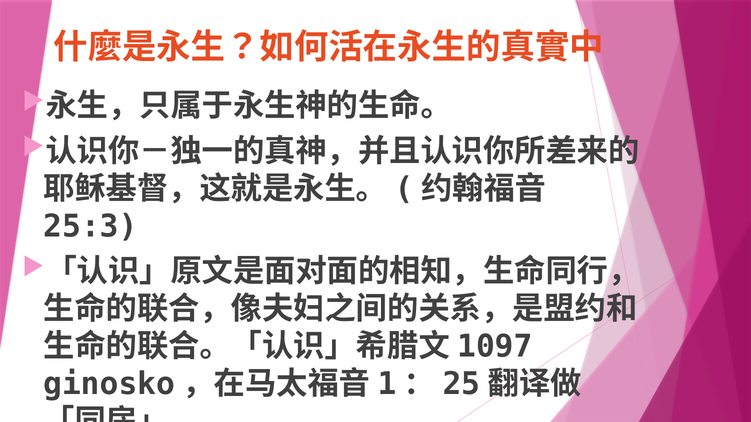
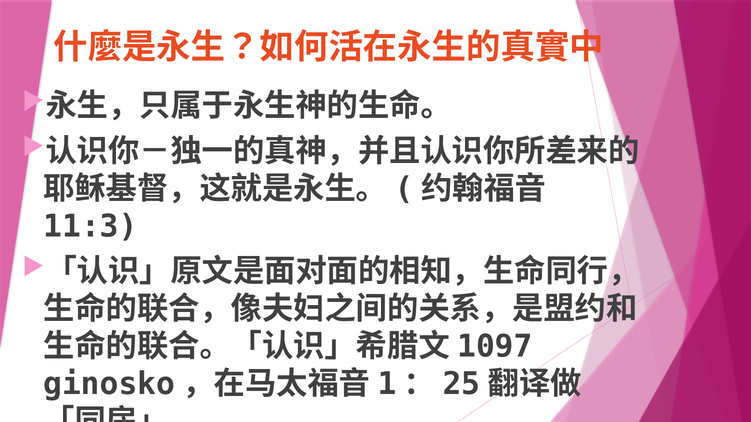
25:3: 25:3 -> 11:3 (90, 227)
